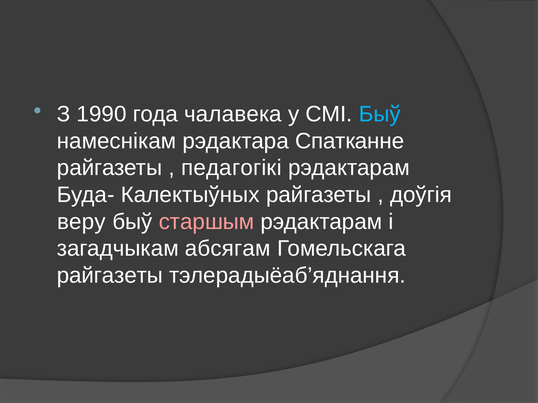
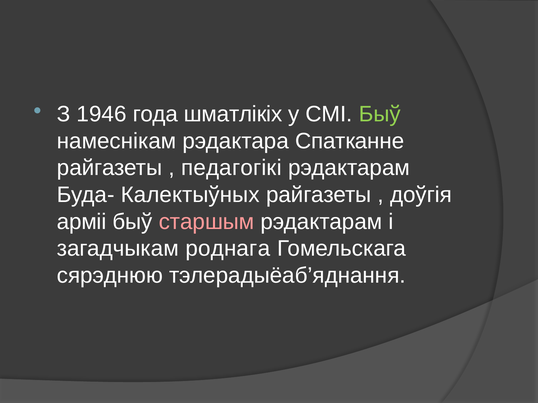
1990: 1990 -> 1946 (102, 114)
чалавека: чалавека -> шматлікіх (233, 114)
Быў colour: light blue -> light green (380, 114)
веру: веру -> арміі (82, 222)
абсягам: абсягам -> роднага (228, 249)
райгазеты: райгазеты -> сярэднюю (110, 276)
